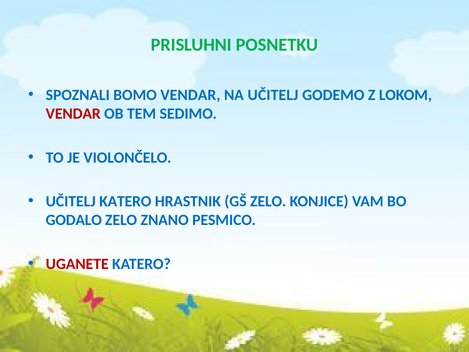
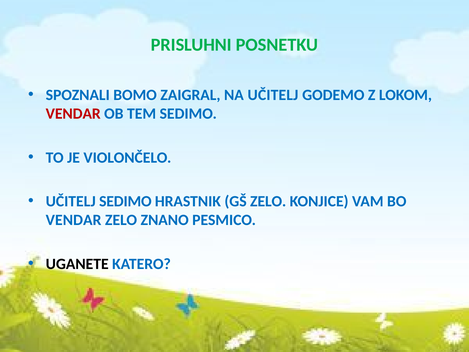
BOMO VENDAR: VENDAR -> ZAIGRAL (190, 95)
UČITELJ KATERO: KATERO -> SEDIMO (125, 201)
GODALO: GODALO -> VENDAR (74, 220)
UGANETE colour: red -> black (77, 264)
